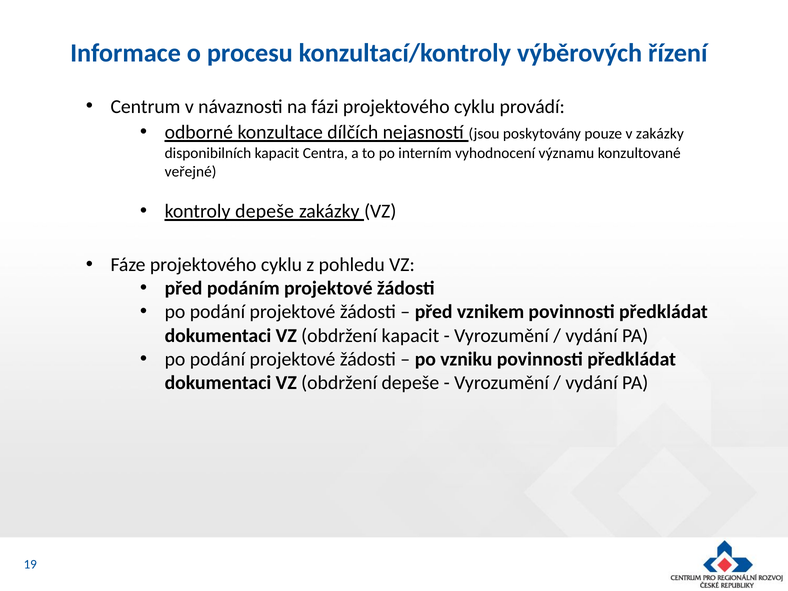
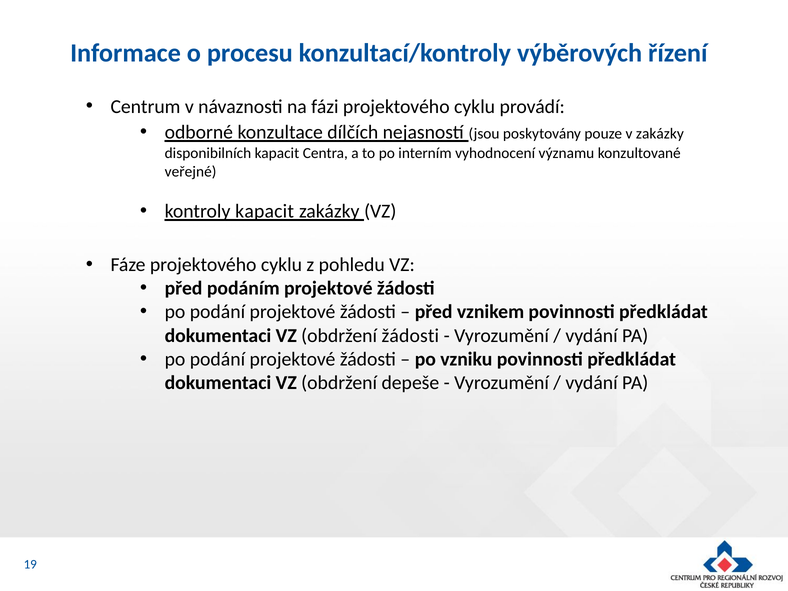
kontroly depeše: depeše -> kapacit (265, 211)
obdržení kapacit: kapacit -> žádosti (410, 336)
